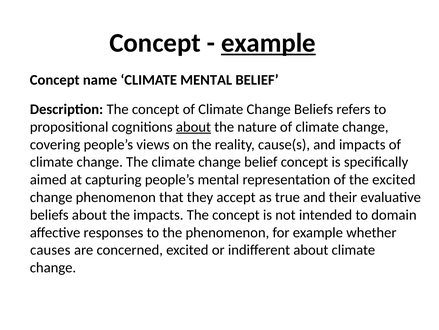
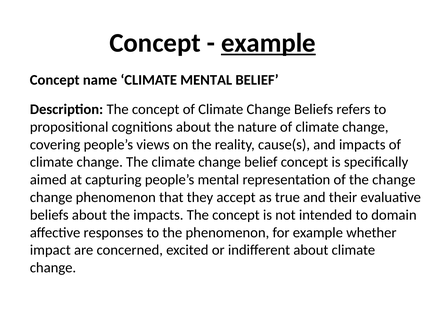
about underline: present -> none (193, 127)
the excited: excited -> change (394, 179)
causes: causes -> impact (50, 250)
